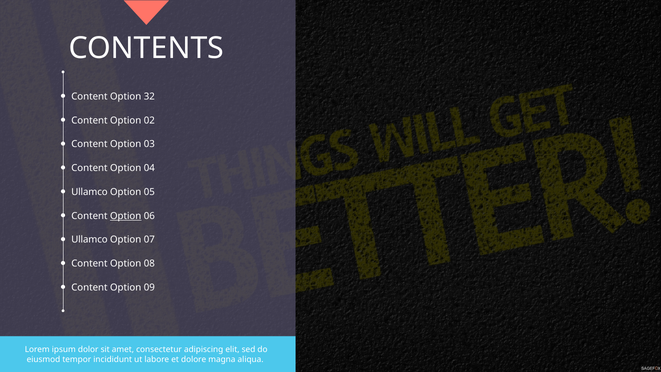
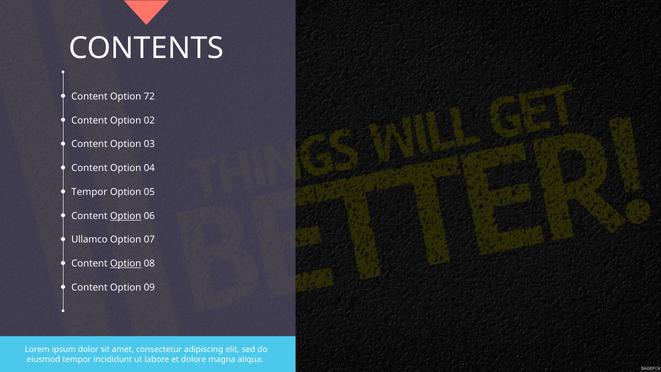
32: 32 -> 72 (149, 96)
Ullamco: Ullamco -> Tempor (89, 192)
Option underline: none -> present (126, 264)
